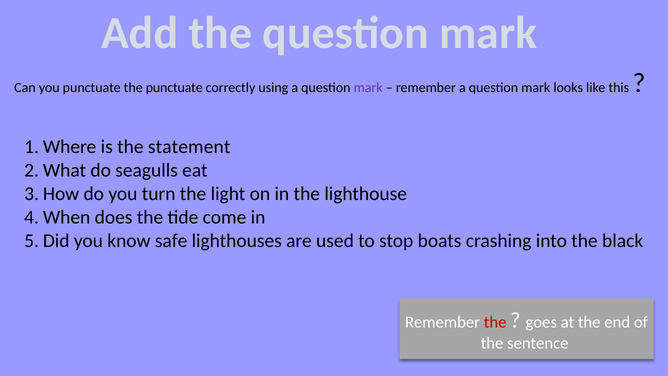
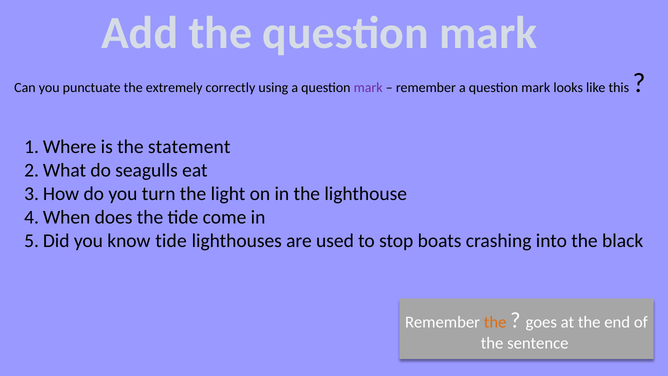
the punctuate: punctuate -> extremely (174, 88)
know safe: safe -> tide (171, 241)
the colour: red -> orange (495, 322)
